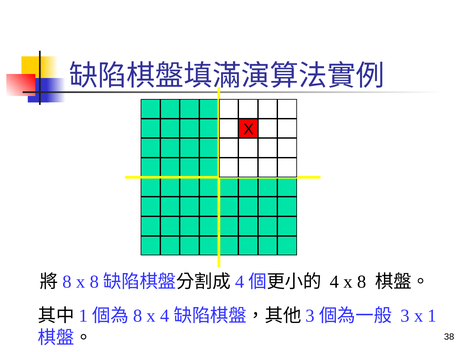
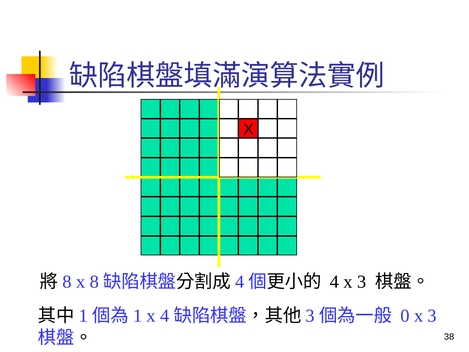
4 x 8: 8 -> 3 (362, 282)
8: 8 -> 1 (138, 316)
3: 3 -> 0 (405, 316)
1: 1 -> 3 (432, 316)
